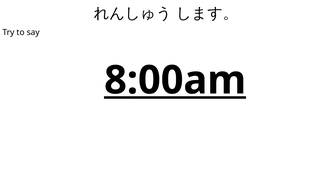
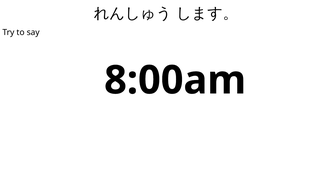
8:00am underline: present -> none (175, 80)
